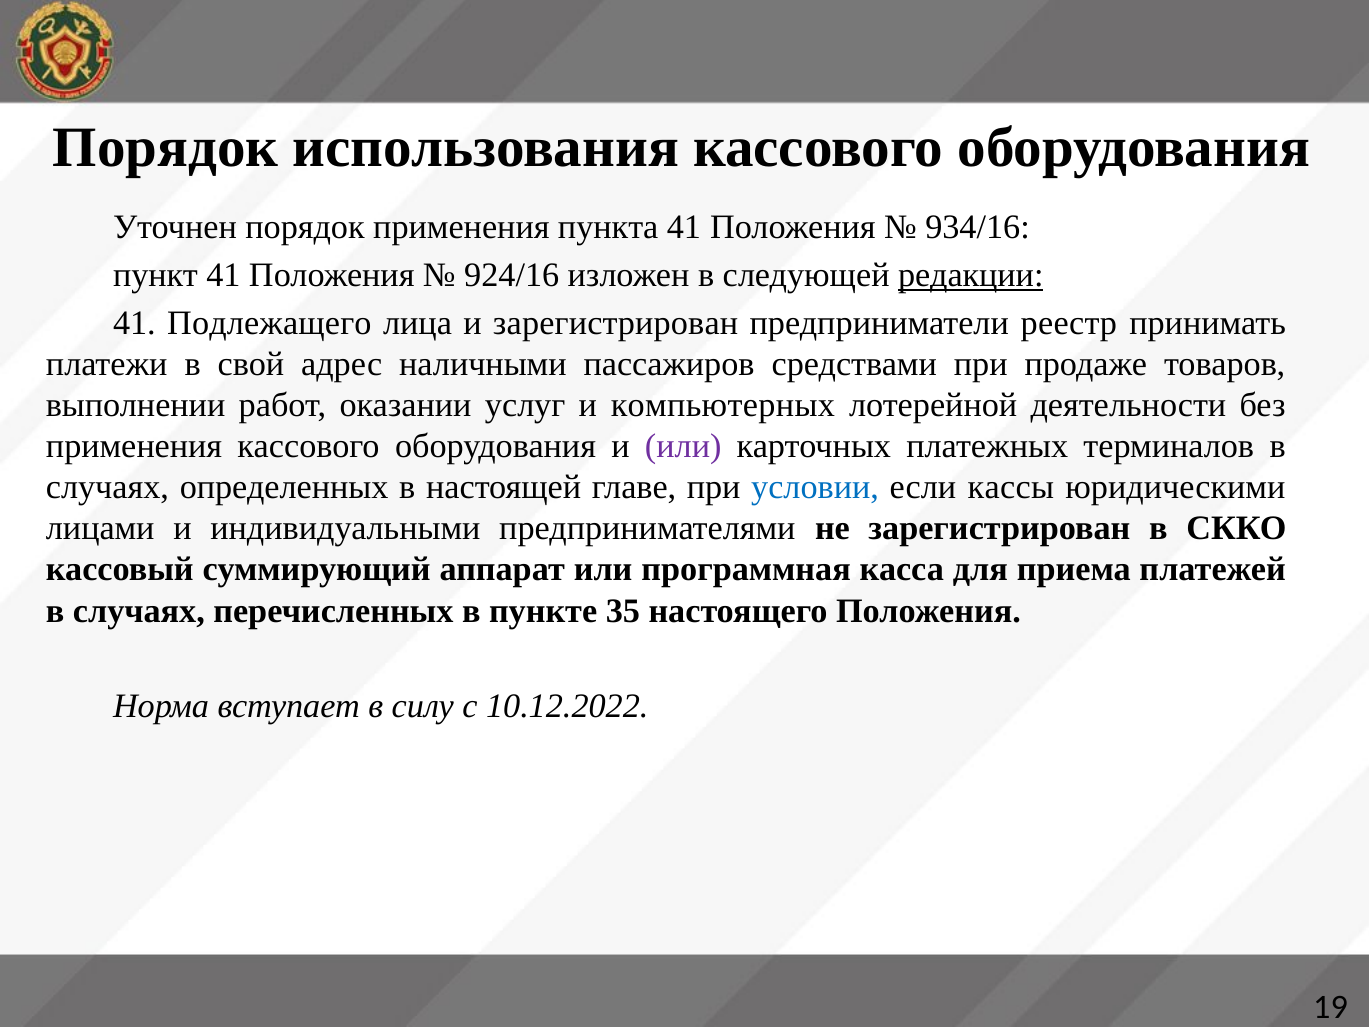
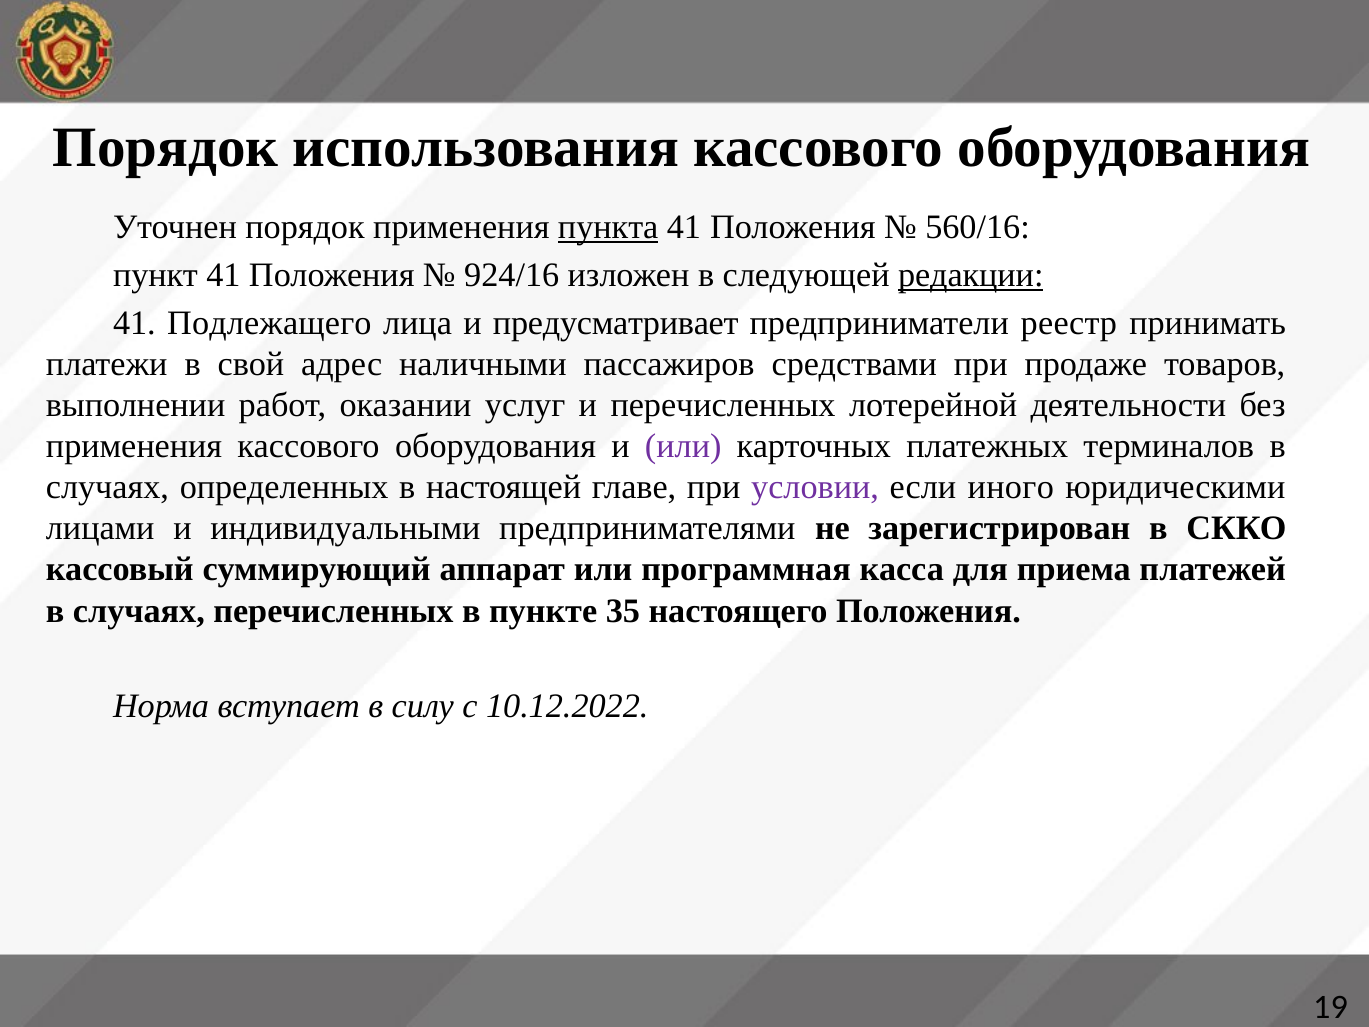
пункта underline: none -> present (608, 227)
934/16: 934/16 -> 560/16 (977, 227)
и зарегистрирован: зарегистрирован -> предусматривает (616, 323)
и компьютерных: компьютерных -> перечисленных (723, 405)
условии colour: blue -> purple (815, 487)
кассы: кассы -> иного (1011, 487)
